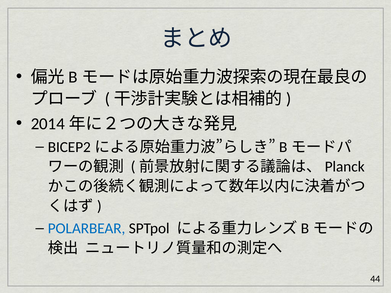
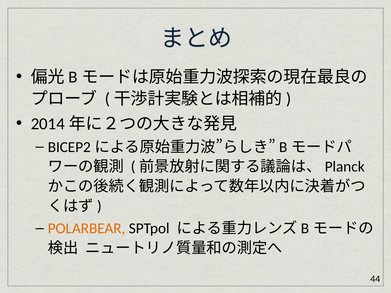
POLARBEAR colour: blue -> orange (87, 229)
